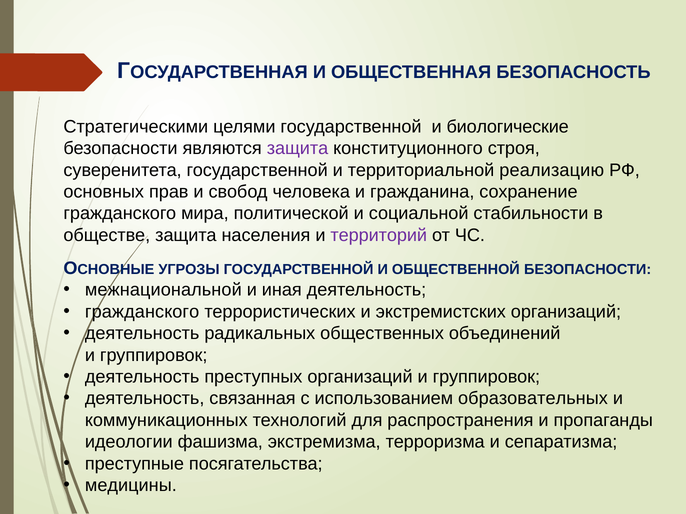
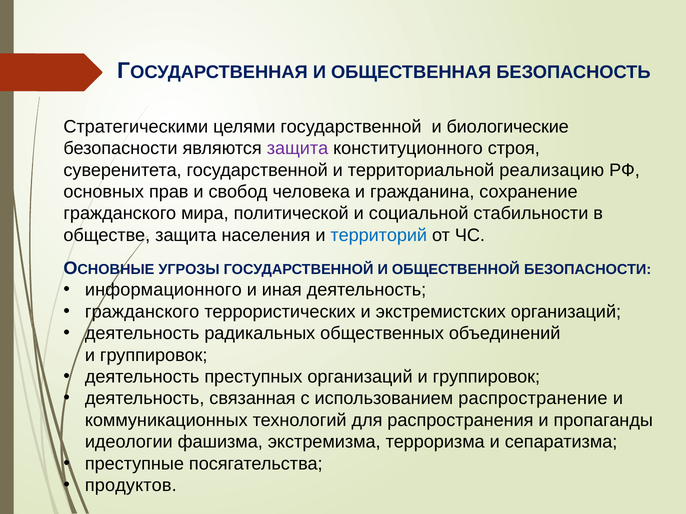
территорий colour: purple -> blue (379, 235)
межнациональной: межнациональной -> информационного (163, 290)
образовательных: образовательных -> распространение (533, 399)
медицины: медицины -> продуктов (131, 486)
